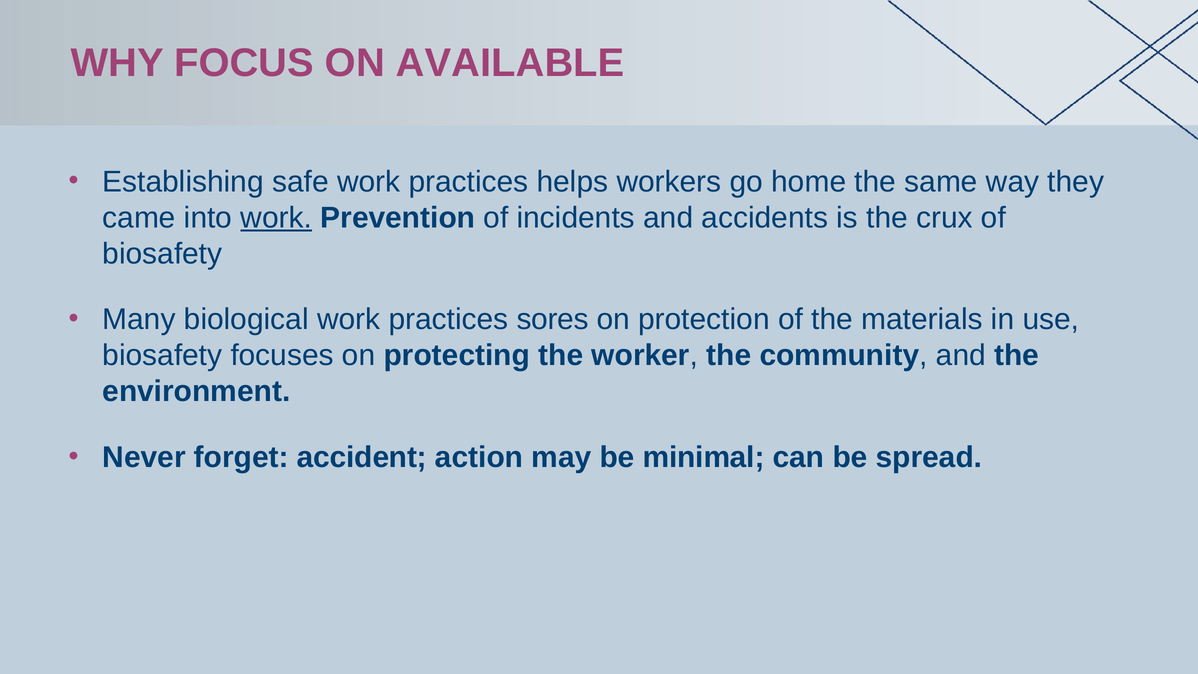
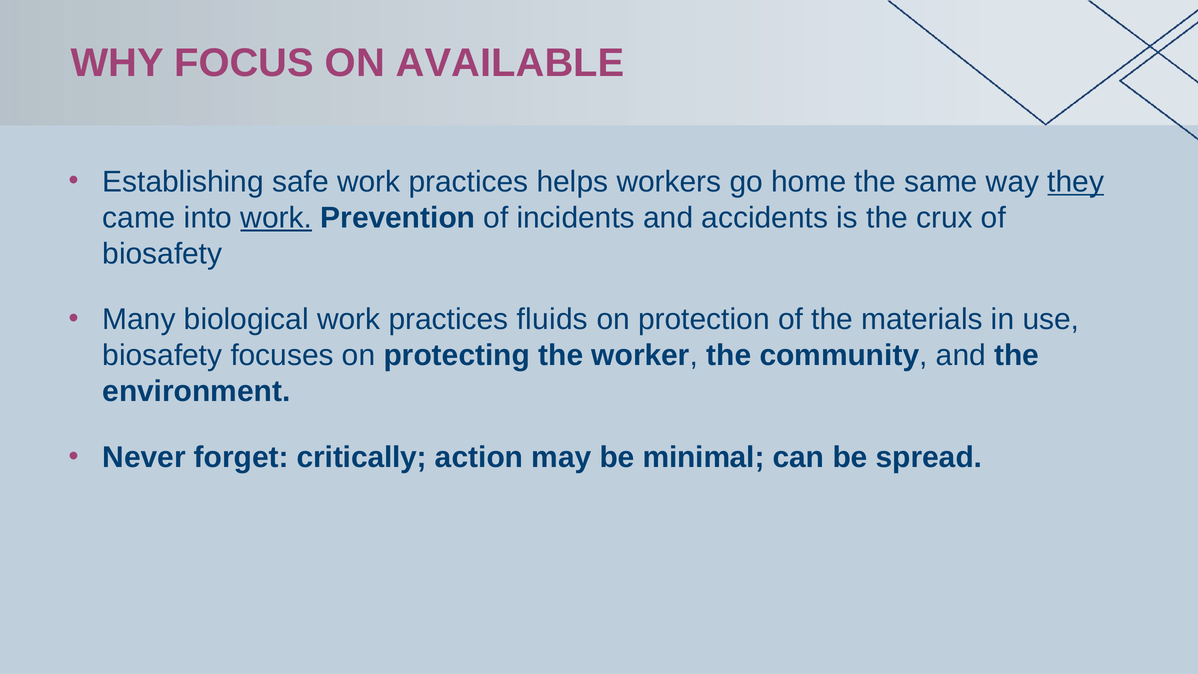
they underline: none -> present (1076, 182)
sores: sores -> fluids (552, 320)
accident: accident -> critically (362, 457)
